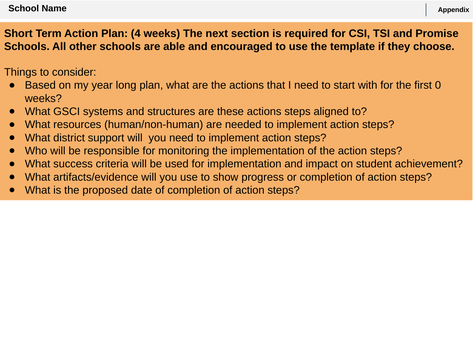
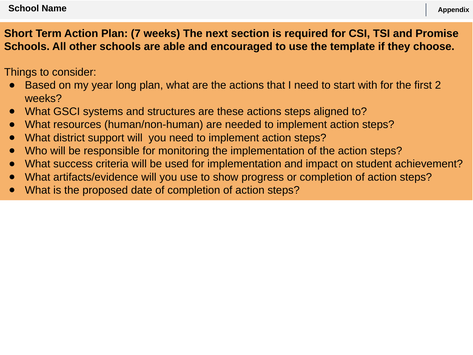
4: 4 -> 7 (136, 34)
0: 0 -> 2 (438, 85)
